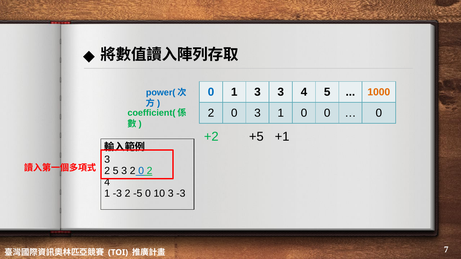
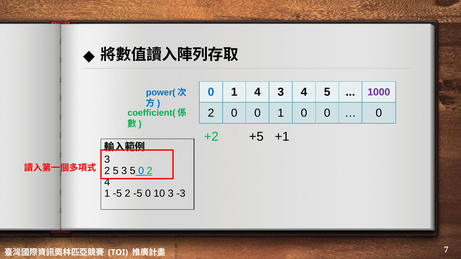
1 3: 3 -> 4 (257, 92)
1000 colour: orange -> purple (379, 92)
2 0 3: 3 -> 0 (257, 113)
5 3 2: 2 -> 5 (133, 171)
1 -3: -3 -> -5 (117, 194)
